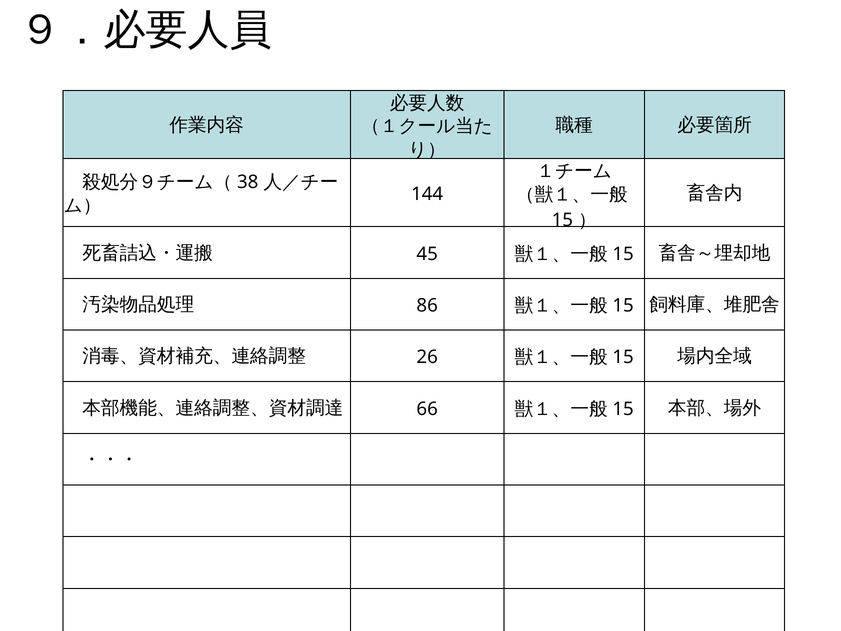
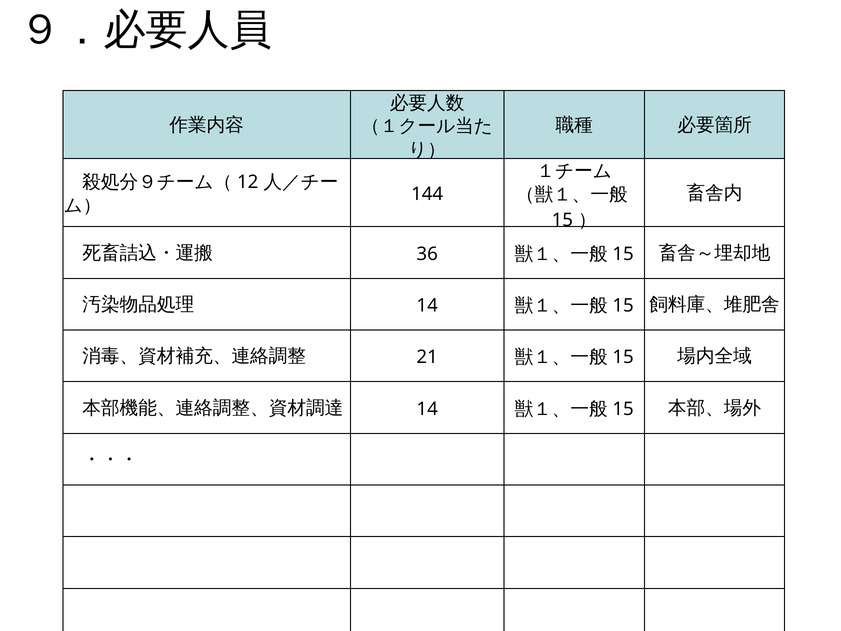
38: 38 -> 12 (248, 182)
45: 45 -> 36 (427, 254)
86: 86 -> 14 (427, 305)
26: 26 -> 21 (427, 357)
66: 66 -> 14 (427, 409)
